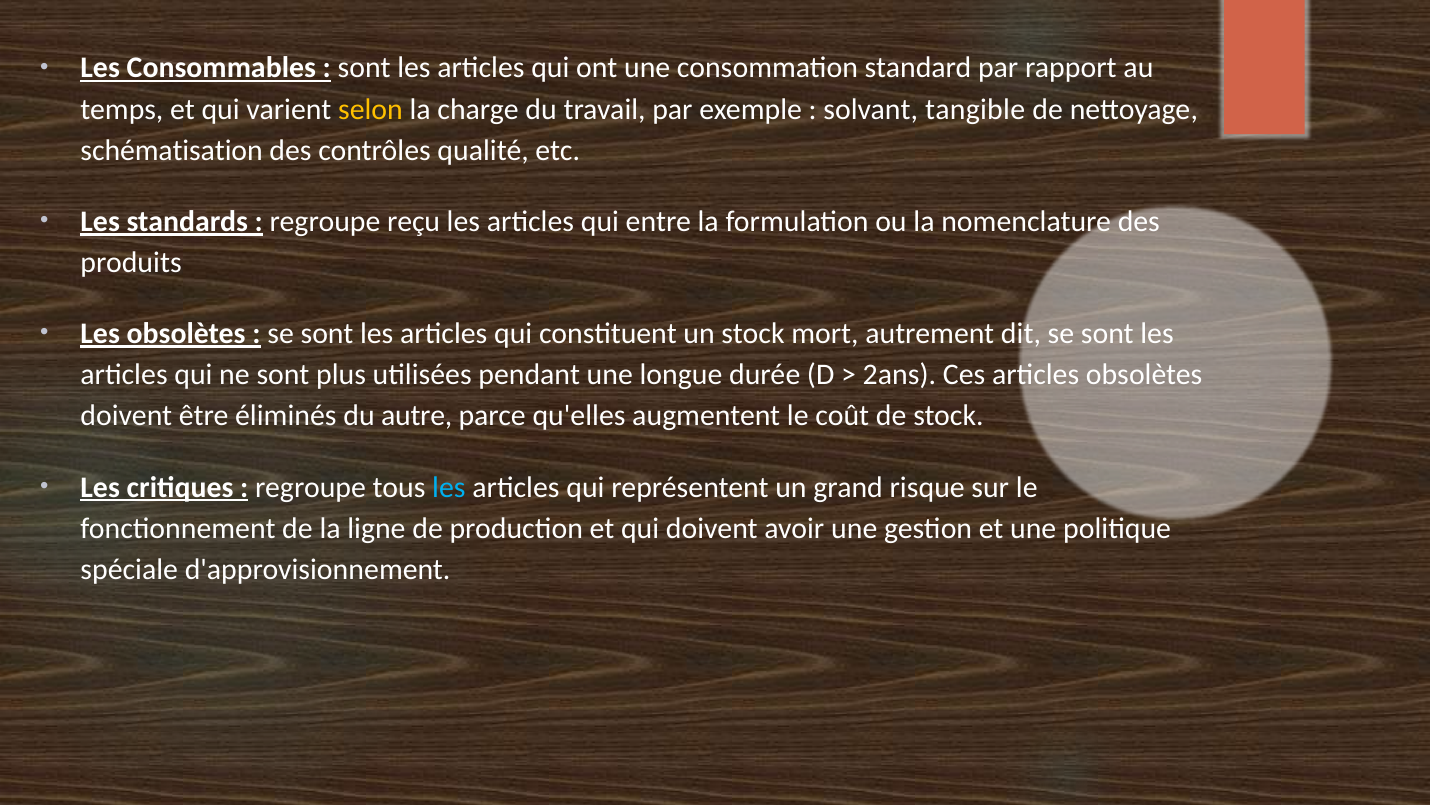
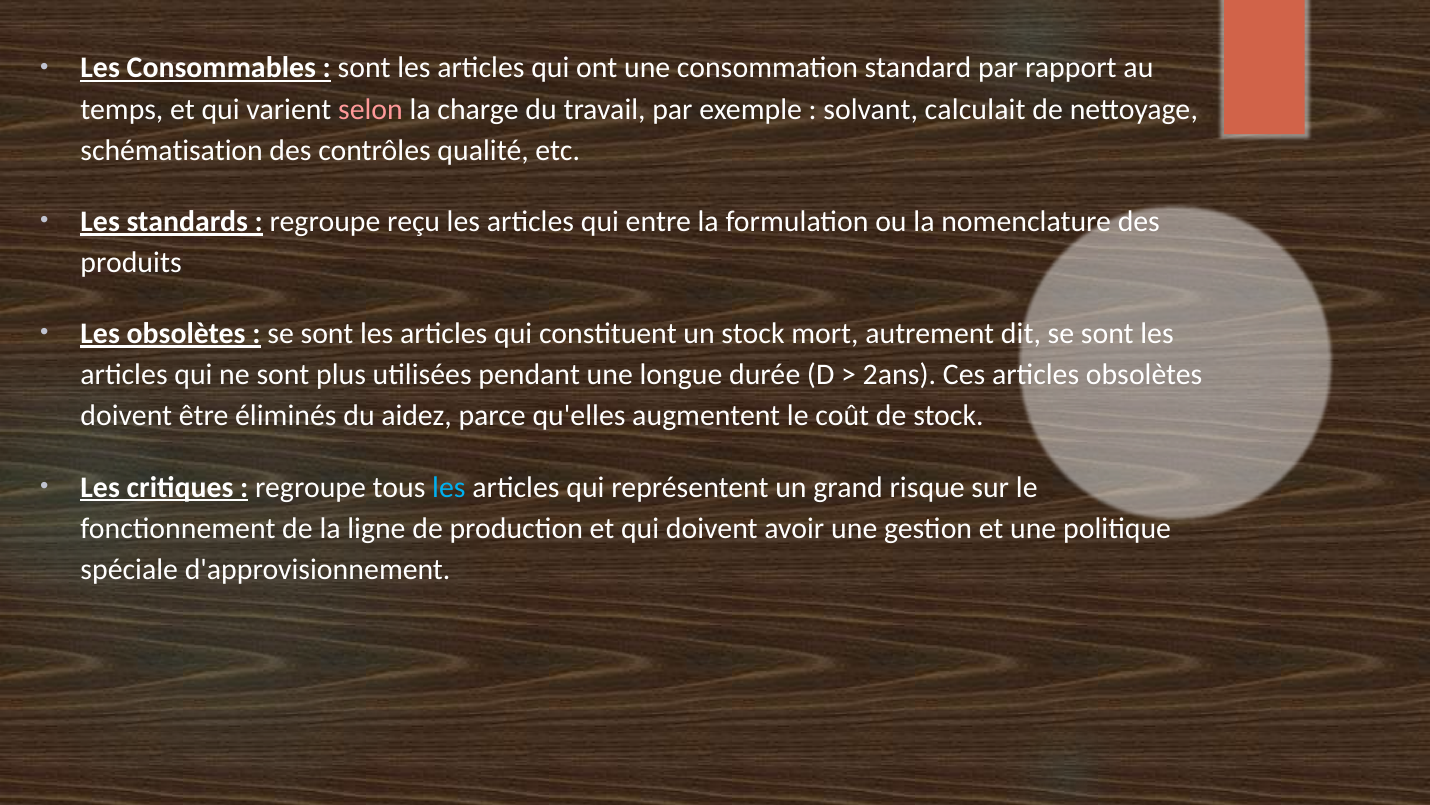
selon colour: yellow -> pink (370, 109)
tangible: tangible -> calculait (975, 109)
autre: autre -> aidez (417, 416)
